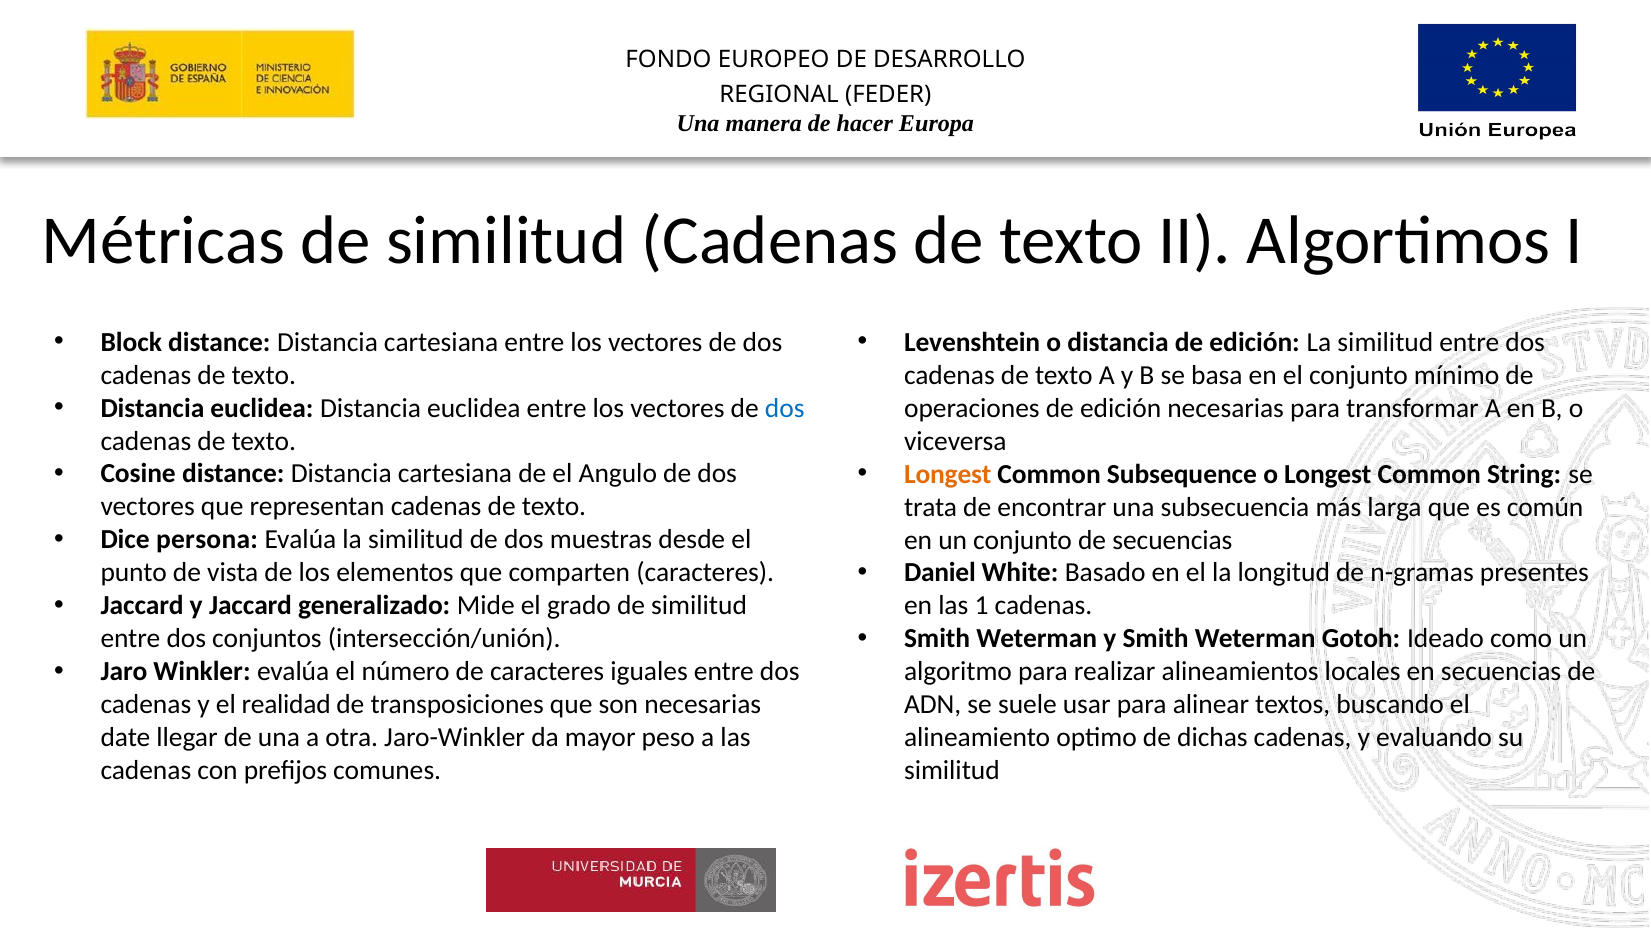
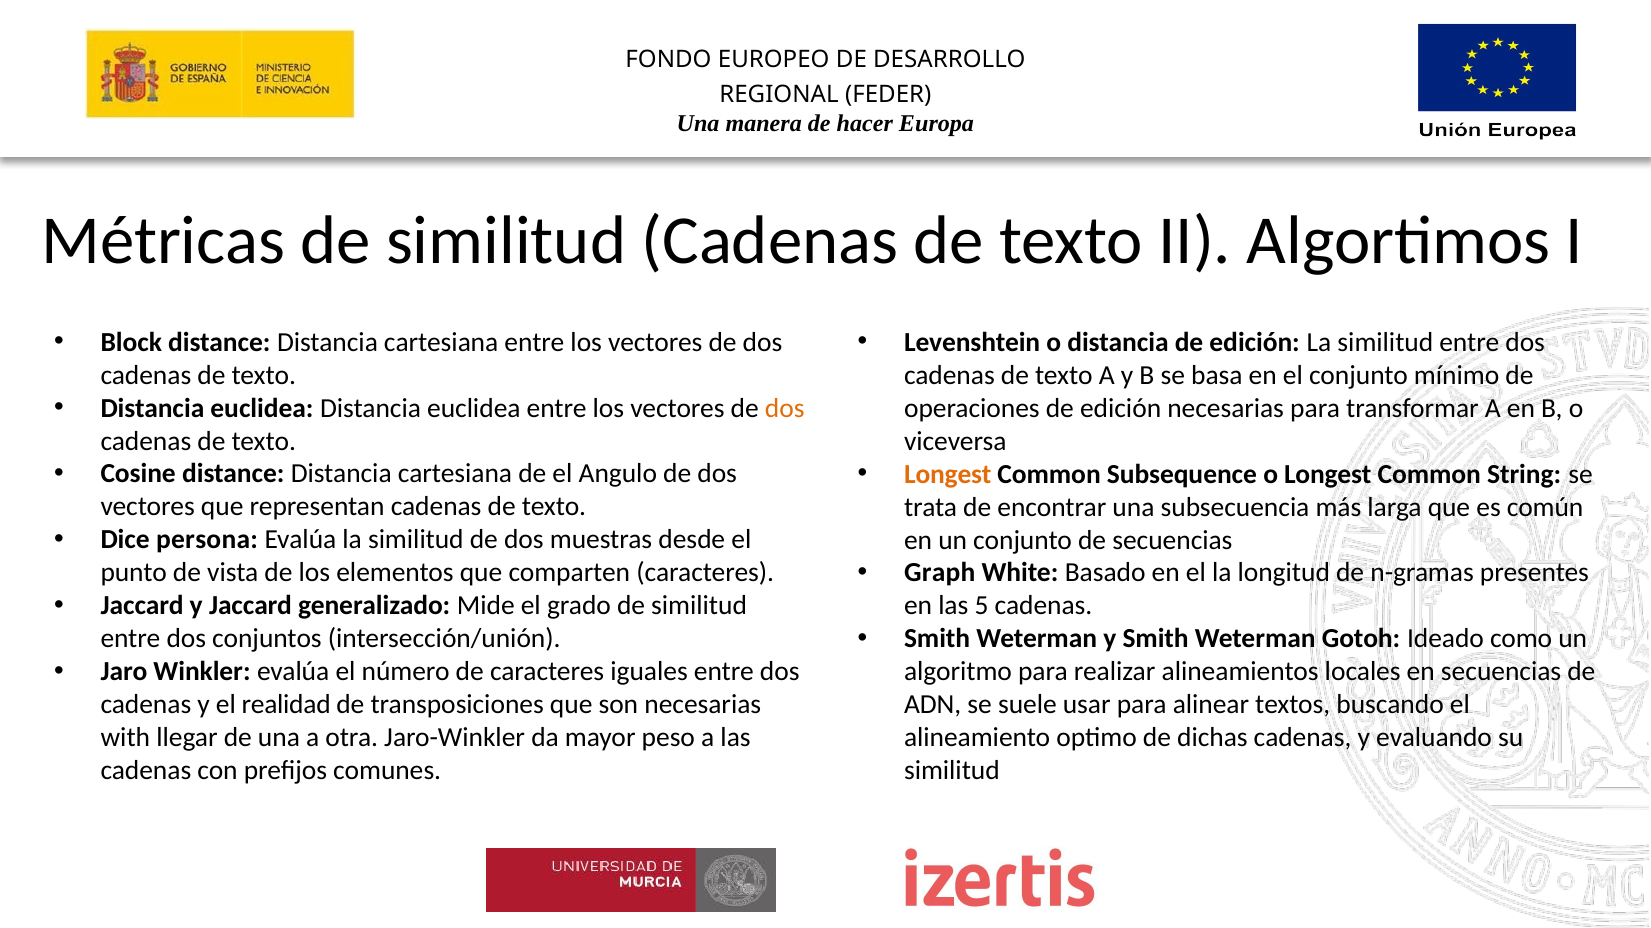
dos colour: blue -> orange (785, 408)
Daniel: Daniel -> Graph (940, 573)
1: 1 -> 5 (982, 606)
date: date -> with (125, 738)
